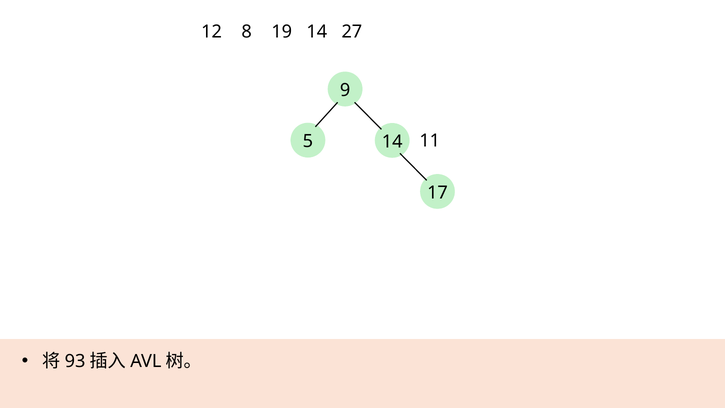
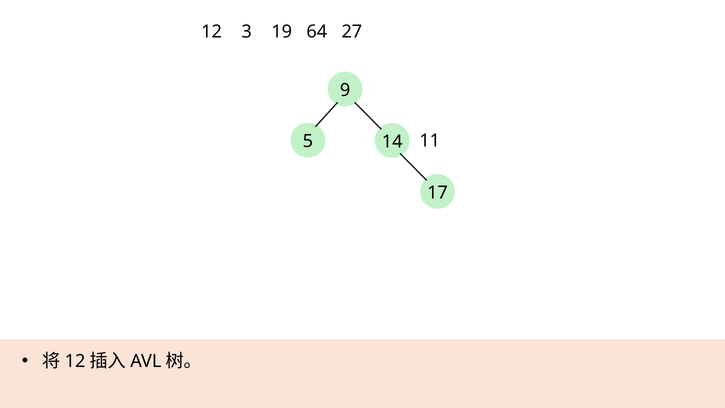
8: 8 -> 3 (247, 32)
19 14: 14 -> 64 (317, 32)
93: 93 -> 12 (75, 361)
